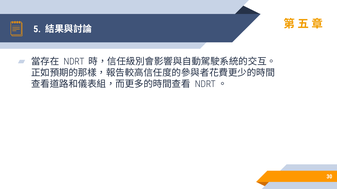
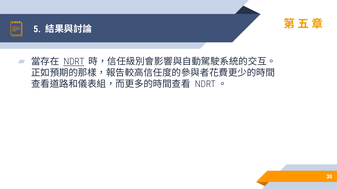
NDRT underline: none -> present (74, 62)
